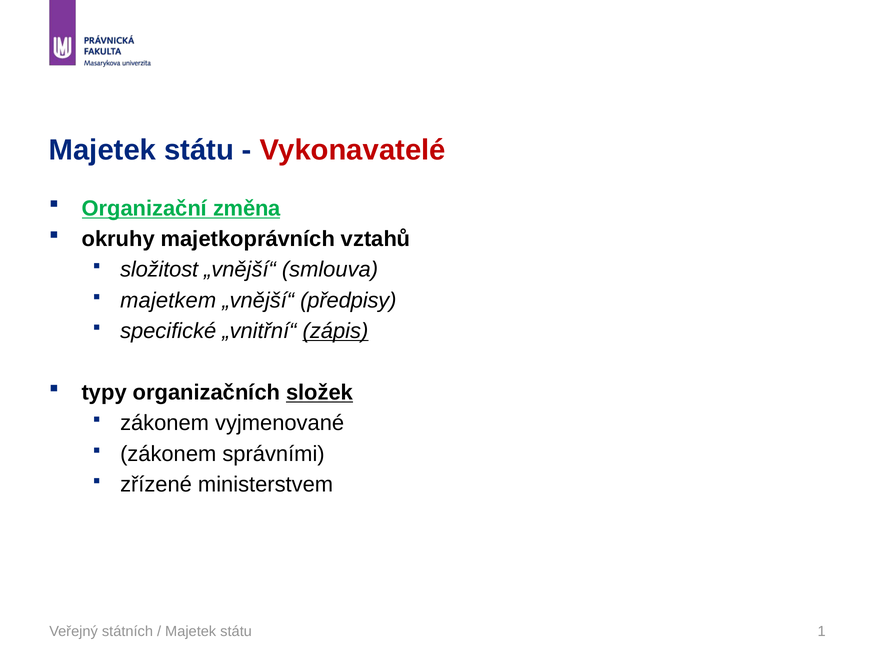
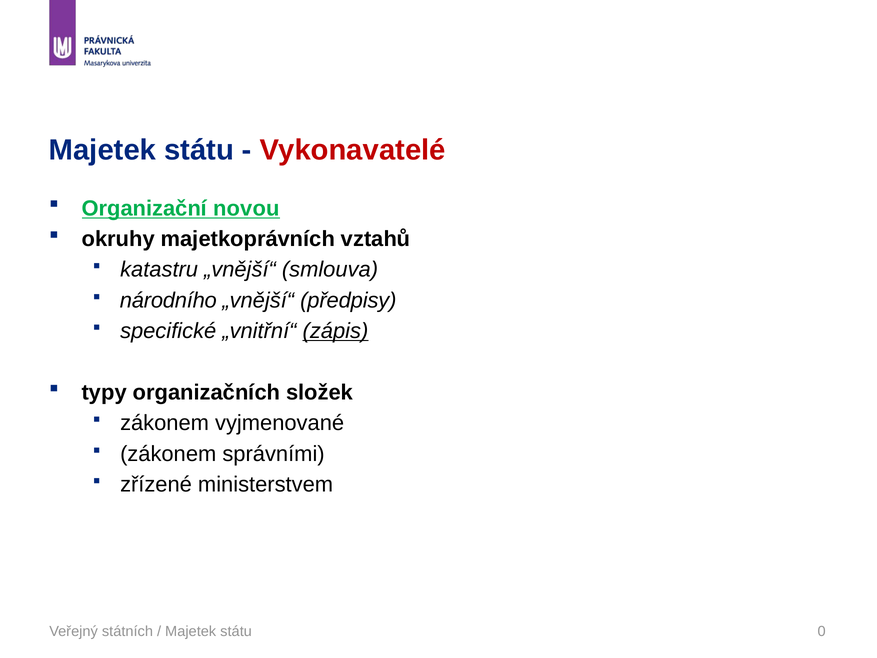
změna: změna -> novou (247, 208)
složitost: složitost -> katastru (159, 270)
majetkem: majetkem -> národního (168, 300)
složek underline: present -> none (320, 392)
1: 1 -> 0 (822, 631)
